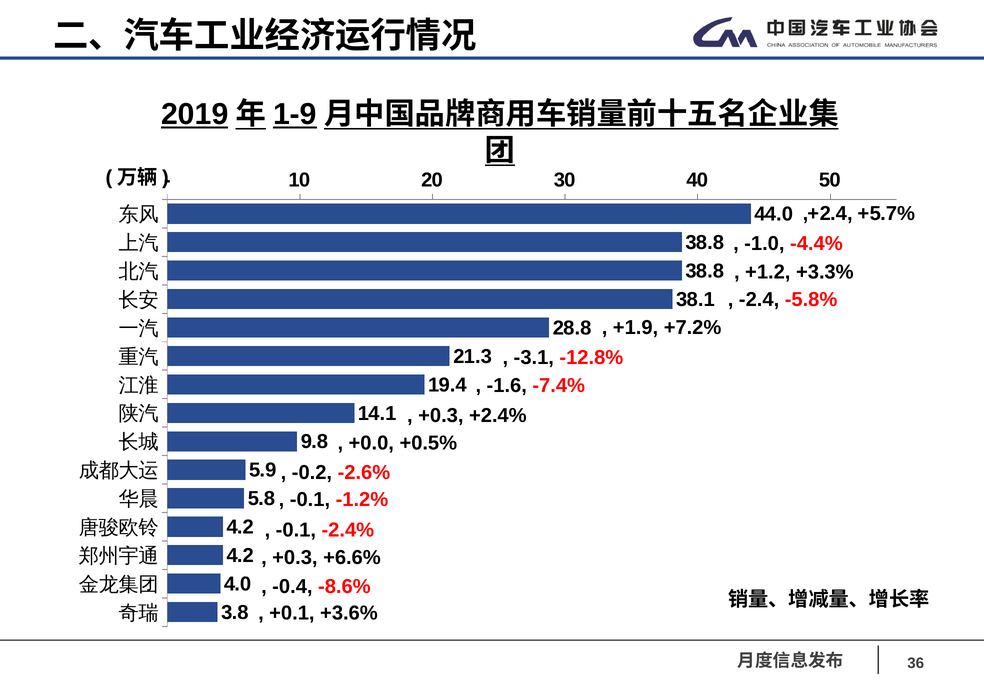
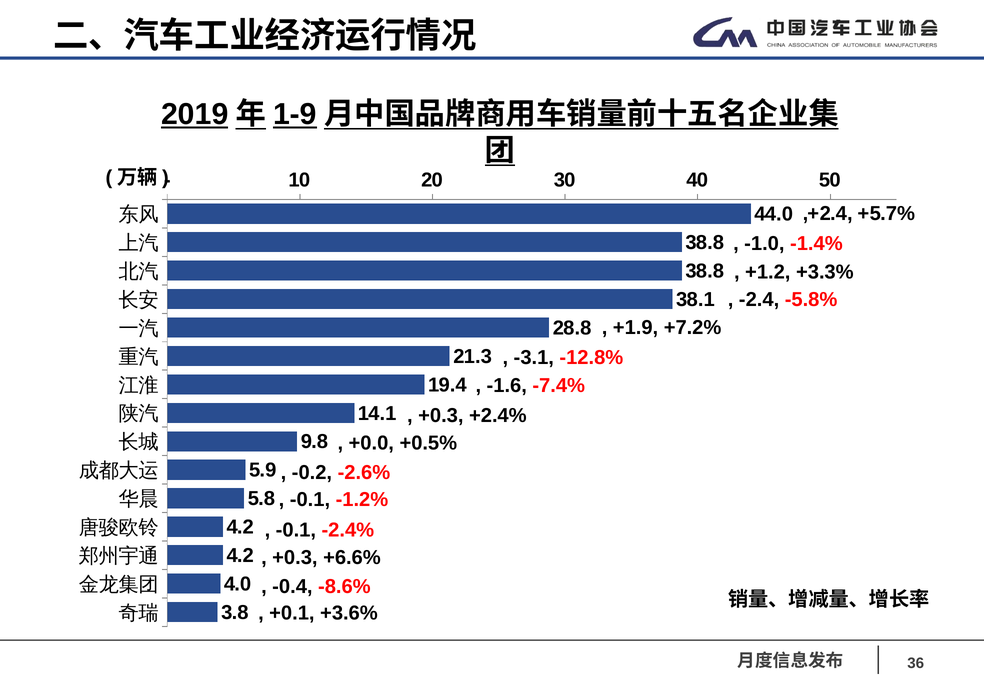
-4.4%: -4.4% -> -1.4% (816, 244)
